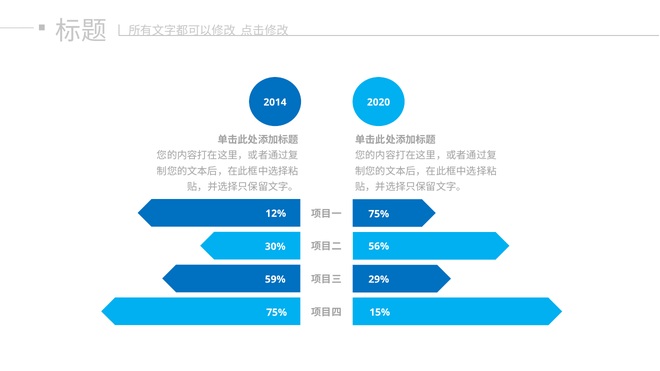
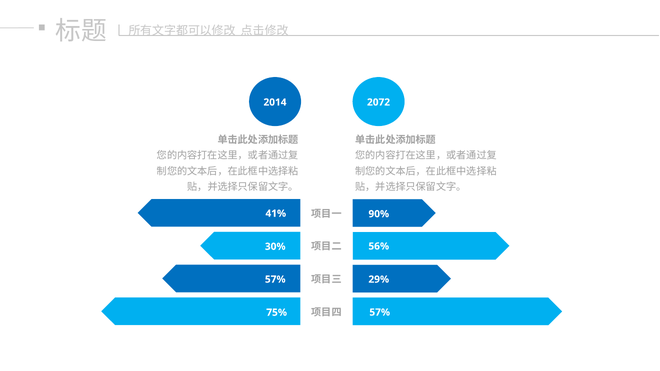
2020: 2020 -> 2072 (379, 102)
12%: 12% -> 41% (276, 214)
75%: 75% -> 90% (379, 214)
59%: 59% -> 57% (275, 280)
15%: 15% -> 57% (380, 313)
